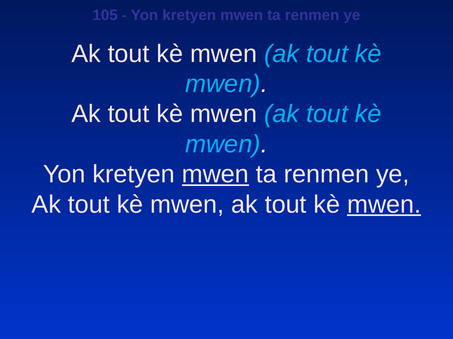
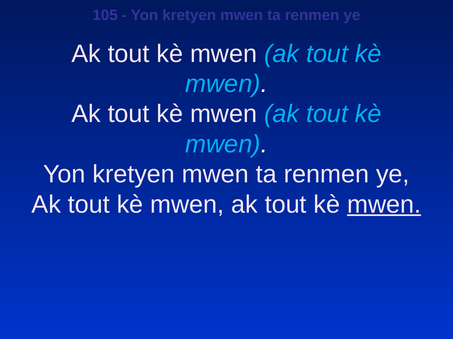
mwen underline: present -> none (215, 175)
